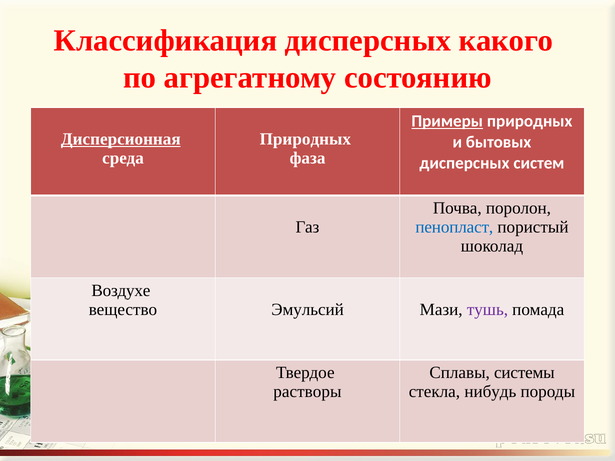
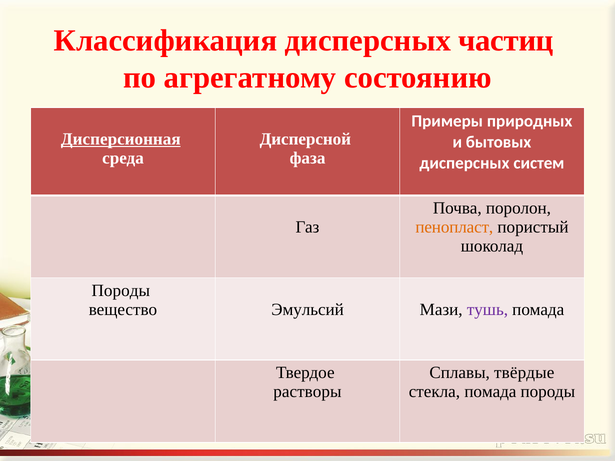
какого: какого -> частиц (506, 41)
Примеры underline: present -> none (447, 121)
Природных: Природных -> Дисперсной (305, 139)
пенопласт colour: blue -> orange (454, 227)
Воздухе: Воздухе -> Породы (121, 291)
системы: системы -> твёрдые (524, 373)
стекла нибудь: нибудь -> помада (490, 392)
